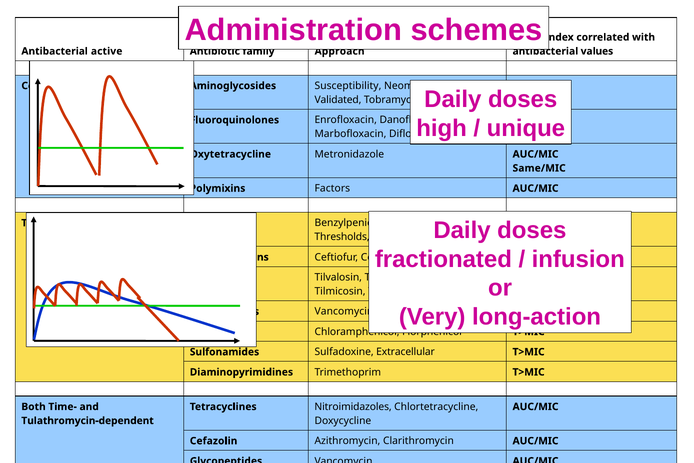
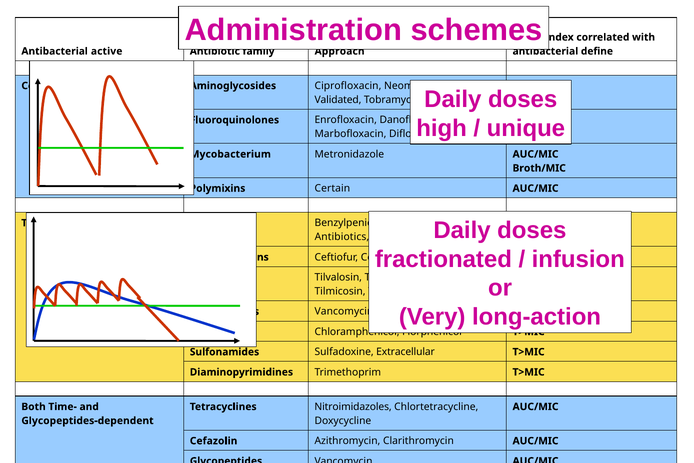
values: values -> define (597, 51)
Susceptibility: Susceptibility -> Ciprofloxacin (348, 86)
Oxytetracycline: Oxytetracycline -> Mycobacterium (230, 154)
Same/MIC: Same/MIC -> Broth/MIC (539, 168)
Factors: Factors -> Certain (332, 188)
Thresholds: Thresholds -> Antibiotics (342, 237)
Tulathromycin-dependent: Tulathromycin-dependent -> Glycopeptides-dependent (87, 420)
